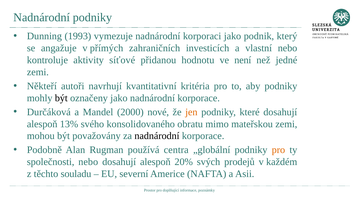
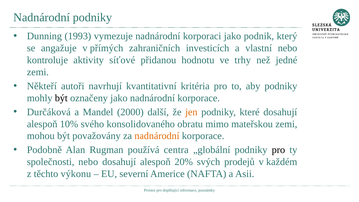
není: není -> trhy (243, 60)
nové: nové -> další (158, 112)
13%: 13% -> 10% (69, 124)
nadnárodní colour: black -> orange (157, 136)
pro colour: orange -> black (278, 150)
souladu: souladu -> výkonu (76, 174)
